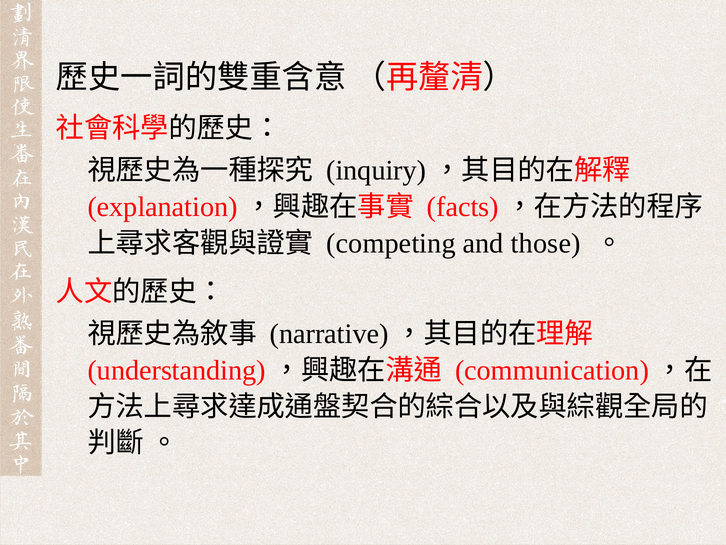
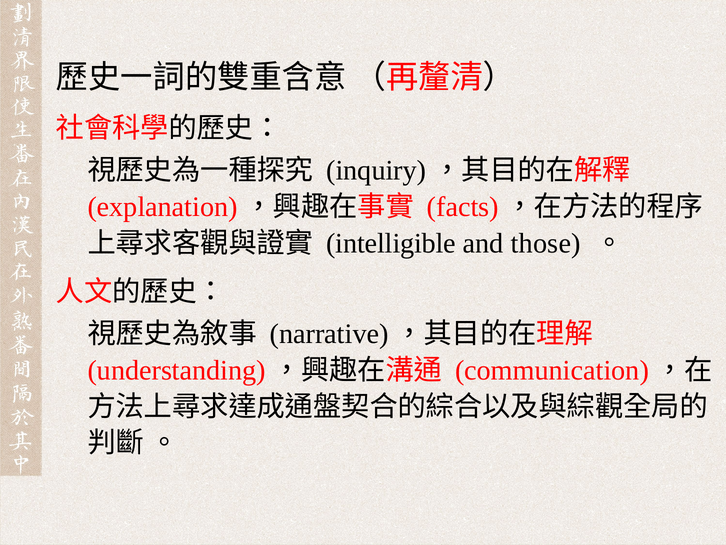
competing: competing -> intelligible (391, 243)
